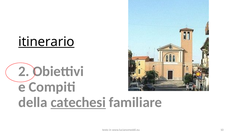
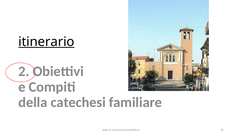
catechesi underline: present -> none (78, 102)
